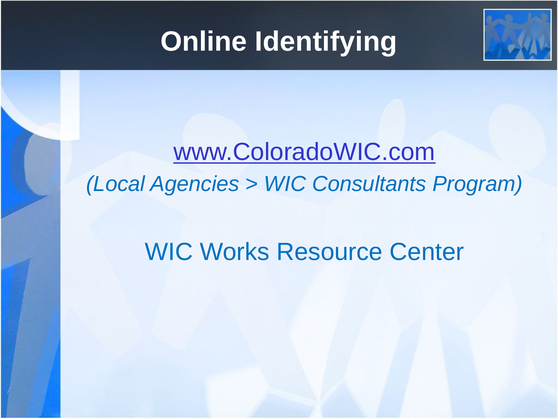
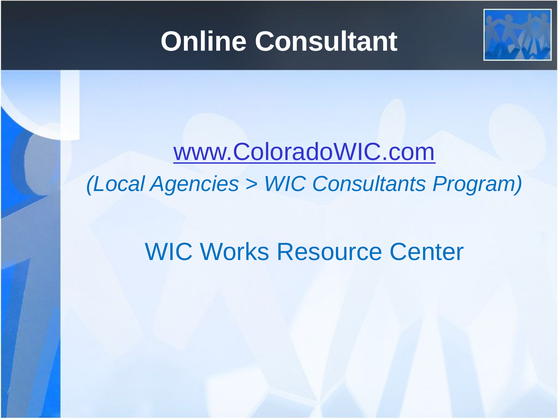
Identifying: Identifying -> Consultant (326, 41)
